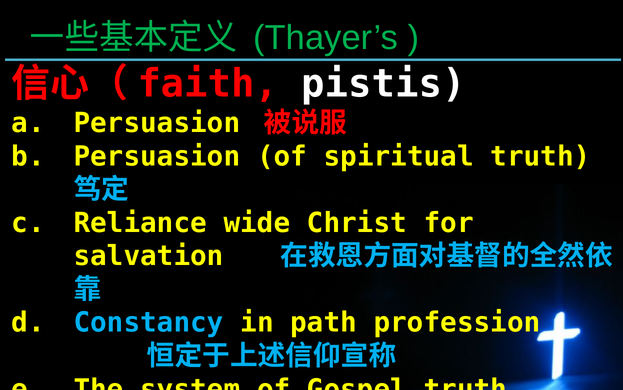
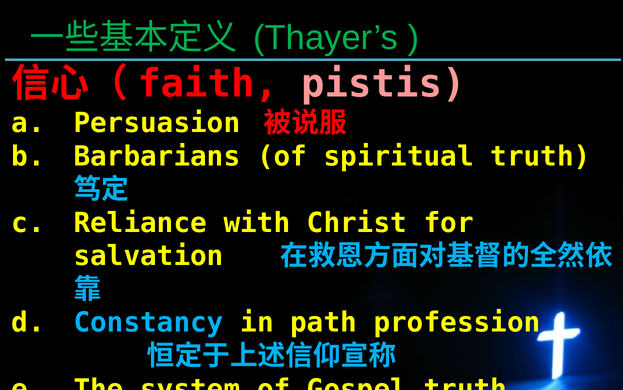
pistis colour: white -> pink (383, 84)
Persuasion: Persuasion -> Barbarians (157, 156)
wide: wide -> with (257, 223)
